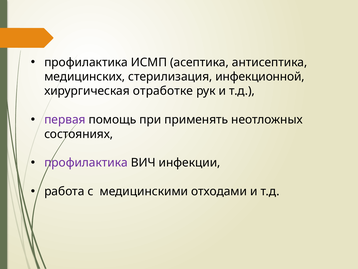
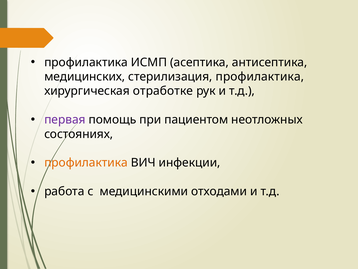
стерилизация инфекционной: инфекционной -> профилактика (260, 77)
применять: применять -> пациентом (196, 120)
профилактика colour: purple -> orange (86, 162)
